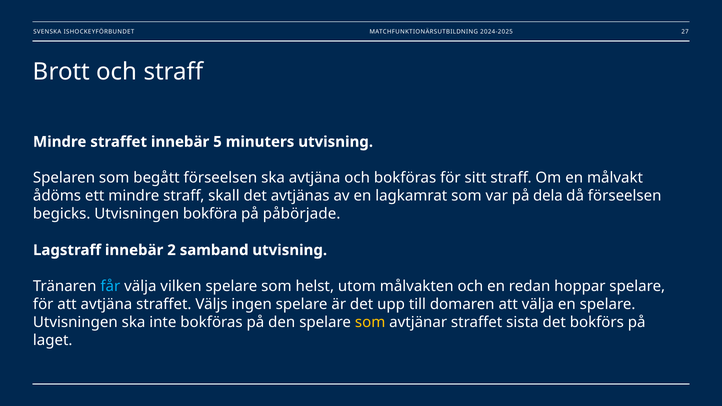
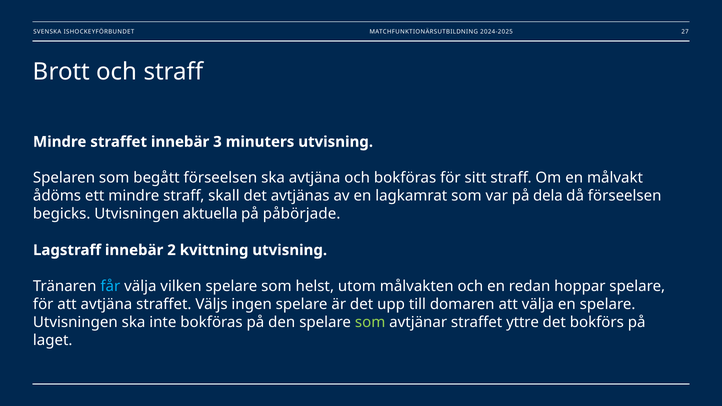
5: 5 -> 3 (217, 142)
bokföra: bokföra -> aktuella (210, 214)
samband: samband -> kvittning (214, 250)
som colour: yellow -> light green (370, 322)
sista: sista -> yttre (523, 322)
